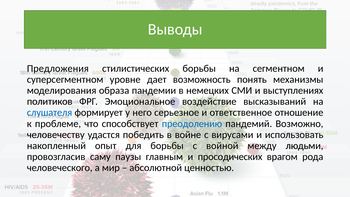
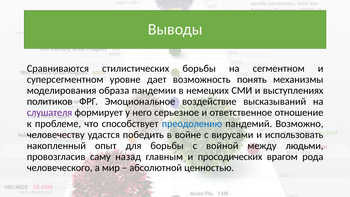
Предложения: Предложения -> Сравниваются (58, 68)
слушателя colour: blue -> purple (49, 113)
паузы: паузы -> назад (128, 157)
